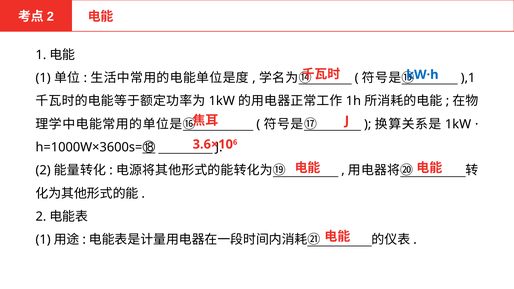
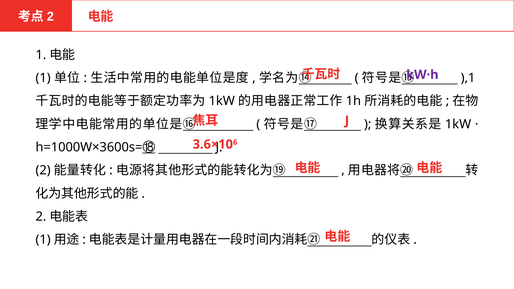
kW·h colour: blue -> purple (422, 75)
